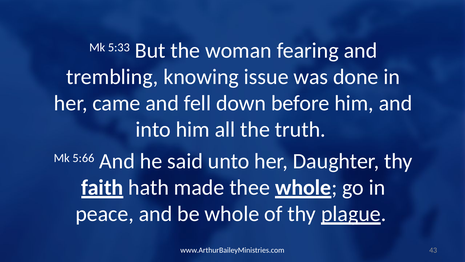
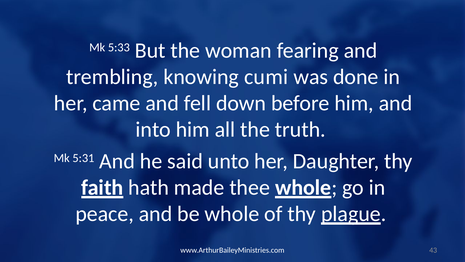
issue: issue -> cumi (266, 77)
5:66: 5:66 -> 5:31 (83, 158)
